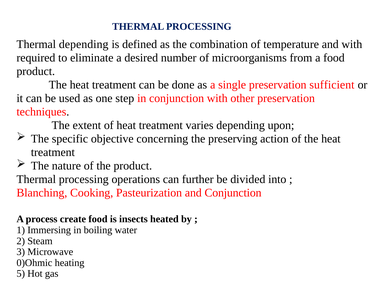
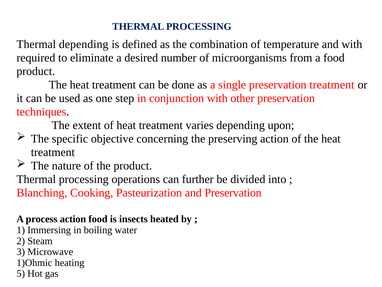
preservation sufficient: sufficient -> treatment (332, 85)
and Conjunction: Conjunction -> Preservation (233, 192)
process create: create -> action (73, 219)
0)Ohmic: 0)Ohmic -> 1)Ohmic (34, 262)
